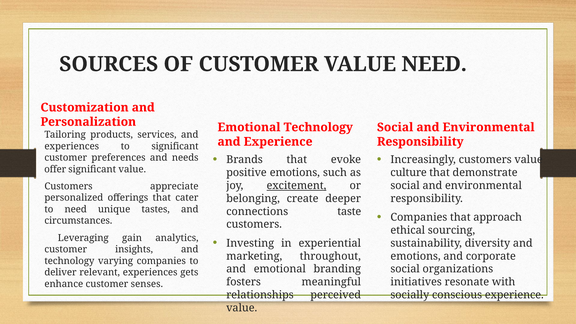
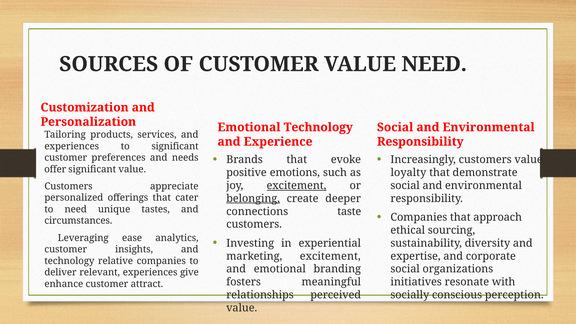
culture: culture -> loyalty (408, 173)
belonging underline: none -> present (253, 199)
gain: gain -> ease (132, 238)
marketing throughout: throughout -> excitement (330, 256)
emotions: emotions -> expertise (416, 256)
varying: varying -> relative (116, 261)
gets: gets -> give (189, 272)
senses: senses -> attract (147, 284)
conscious experience: experience -> perception (514, 295)
